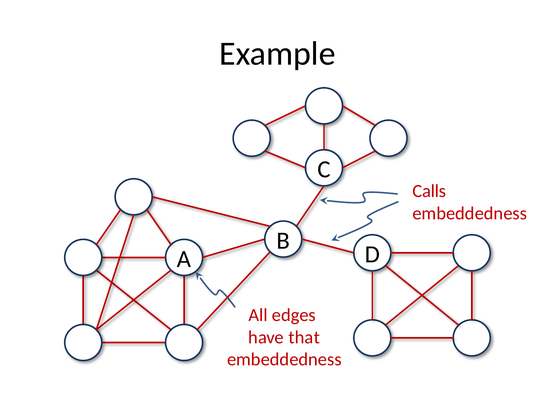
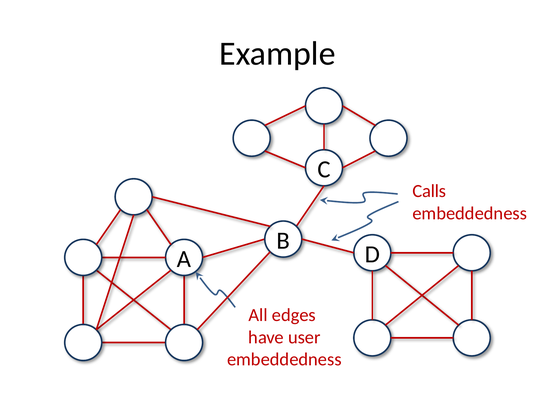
that: that -> user (304, 337)
